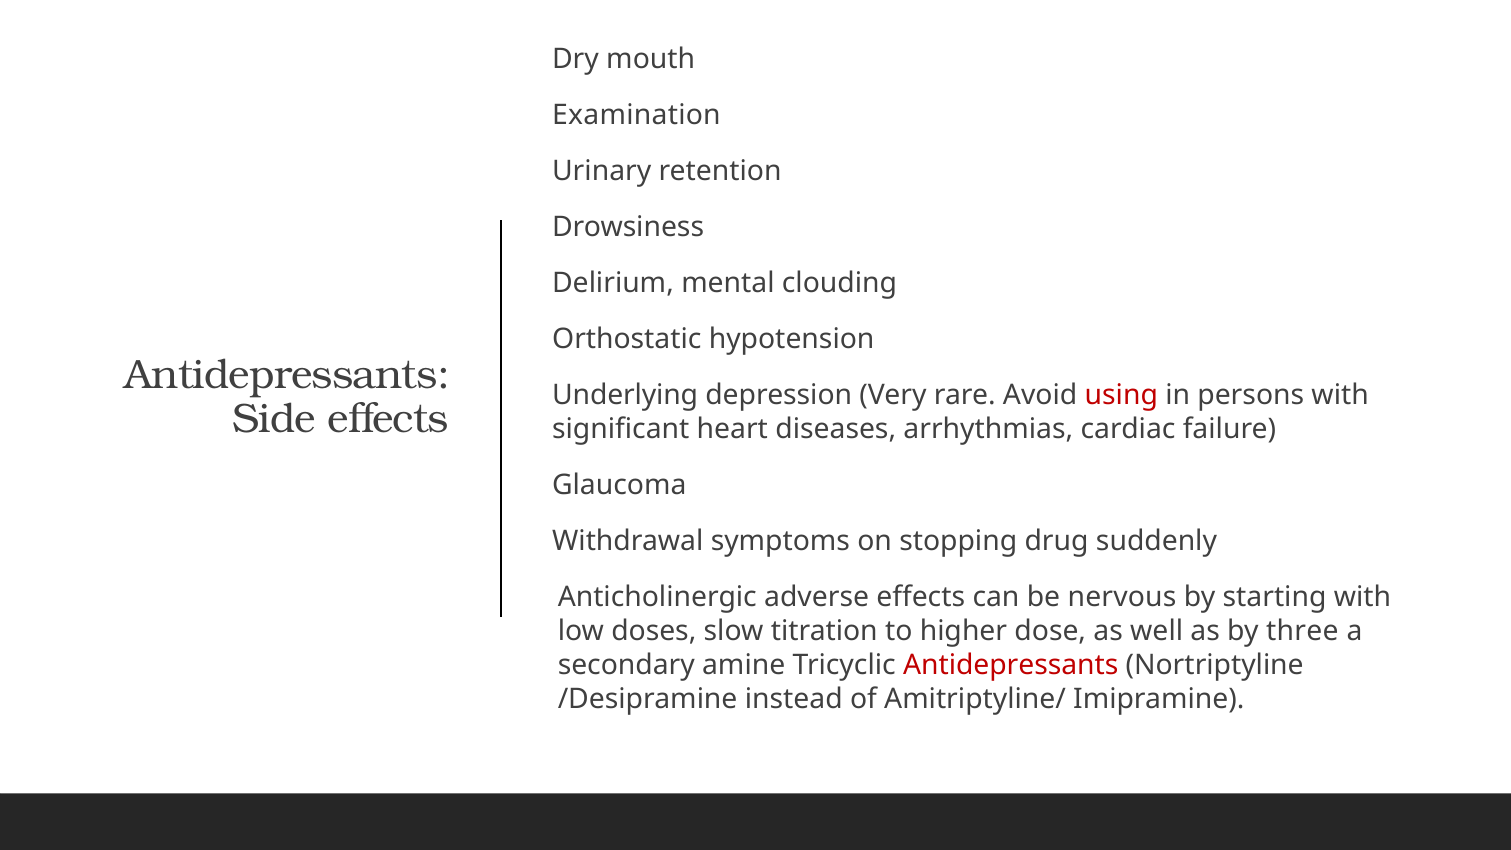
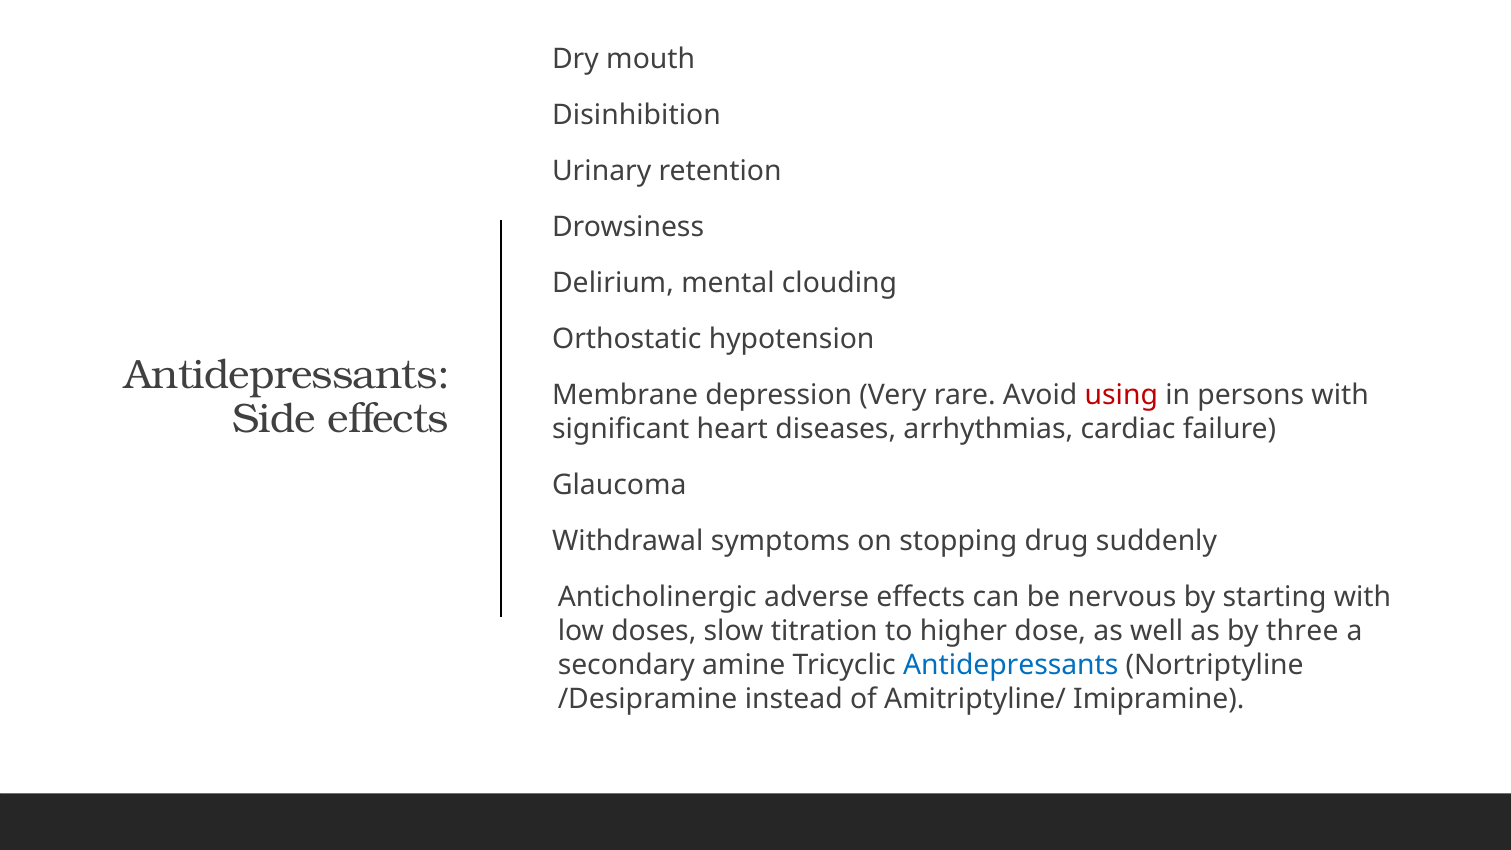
Examination: Examination -> Disinhibition (637, 115)
Underlying: Underlying -> Membrane (625, 395)
Antidepressants colour: red -> blue (1011, 665)
